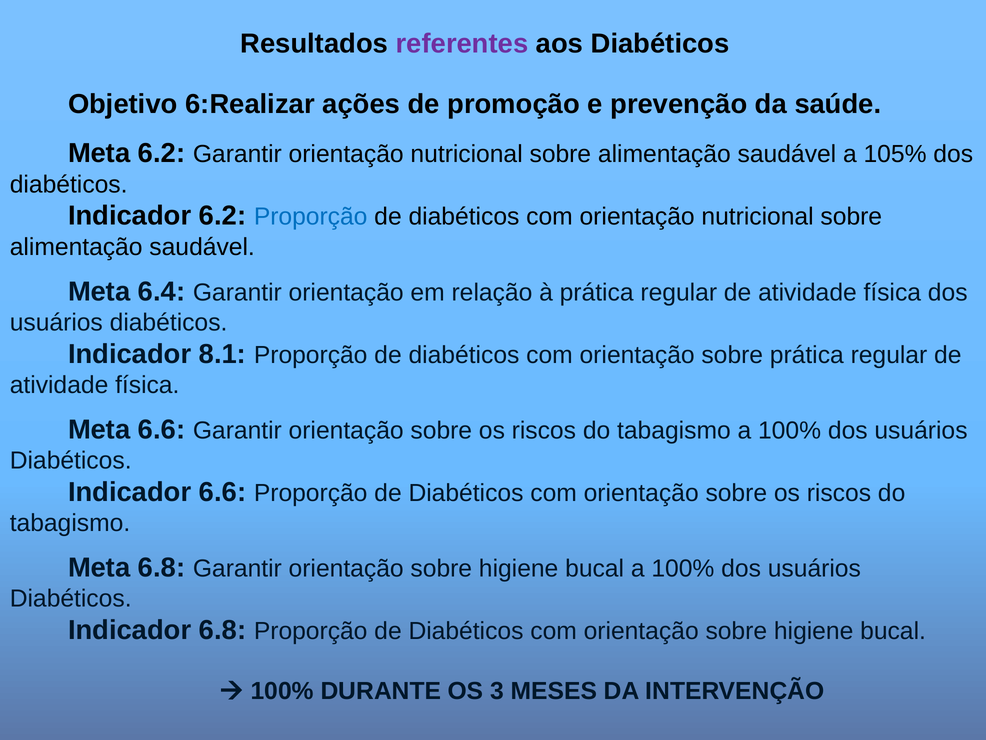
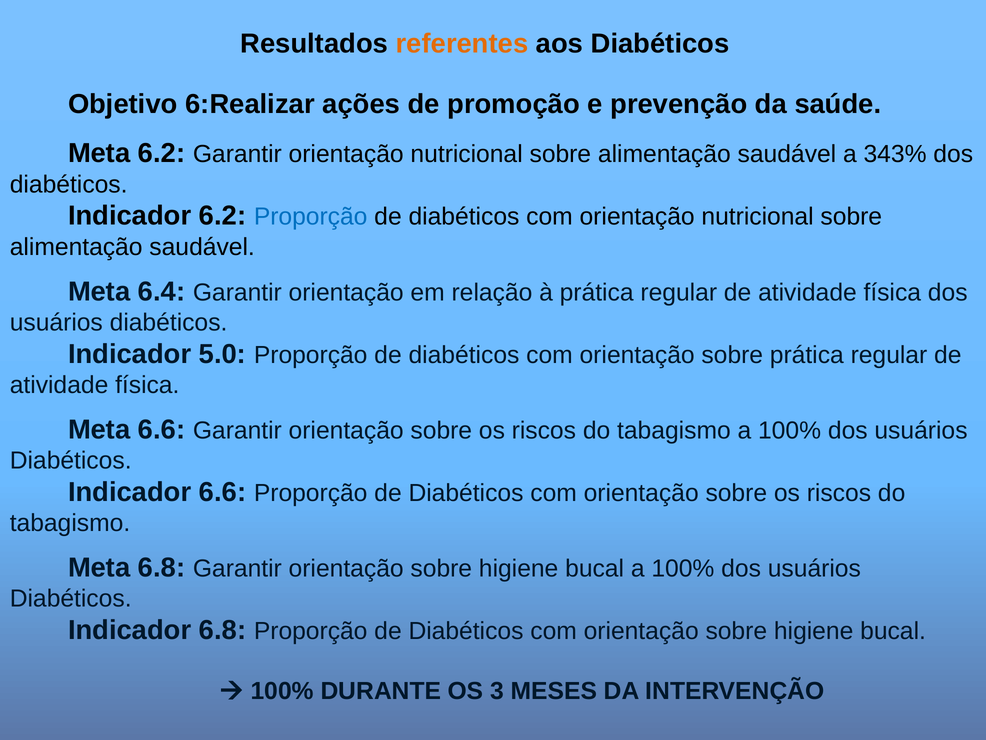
referentes colour: purple -> orange (462, 44)
105%: 105% -> 343% (895, 154)
8.1: 8.1 -> 5.0 (222, 354)
